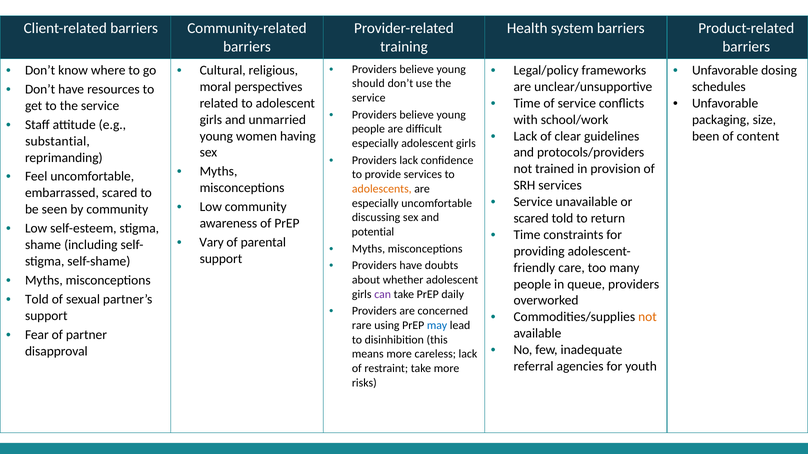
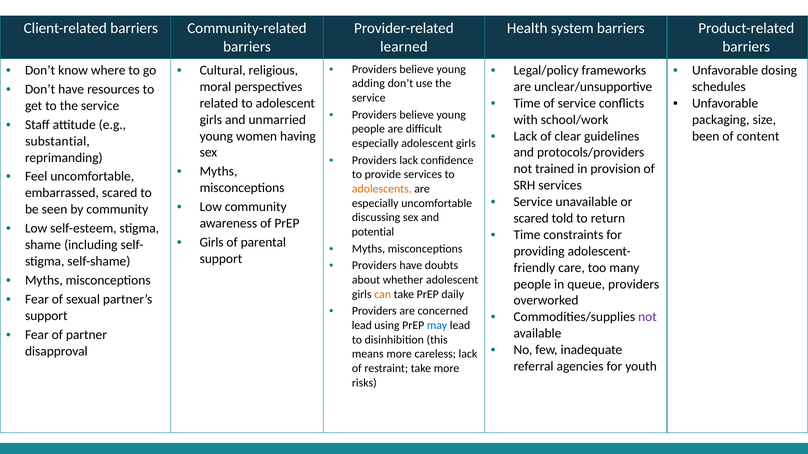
training: training -> learned (404, 47)
should: should -> adding (368, 84)
Vary: Vary -> Girls (212, 243)
can colour: purple -> orange (383, 295)
Told: Told -> Fear (37, 300)
not colour: orange -> purple (647, 317)
rare: rare -> lead (362, 326)
